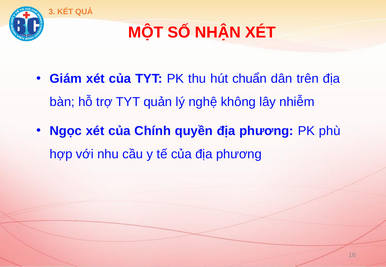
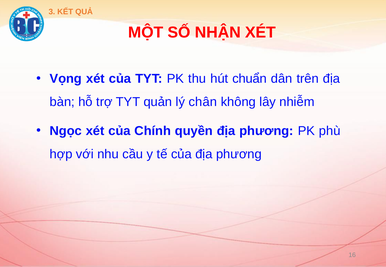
Giám: Giám -> Vọng (66, 79)
nghệ: nghệ -> chân (203, 102)
